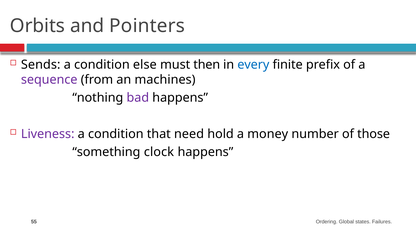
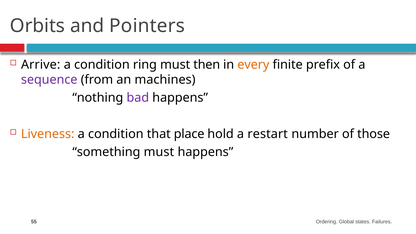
Sends: Sends -> Arrive (41, 65)
else: else -> ring (145, 65)
every colour: blue -> orange (253, 65)
Liveness colour: purple -> orange (48, 134)
need: need -> place (189, 134)
money: money -> restart (268, 134)
something clock: clock -> must (159, 152)
